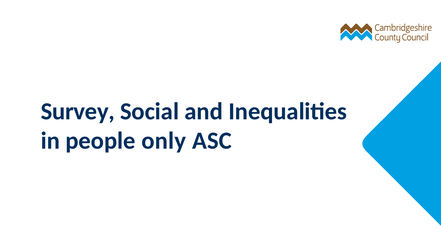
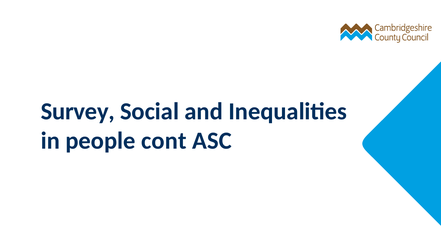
only: only -> cont (164, 141)
